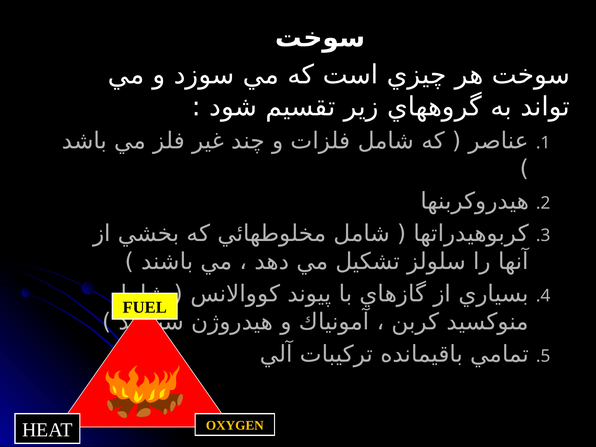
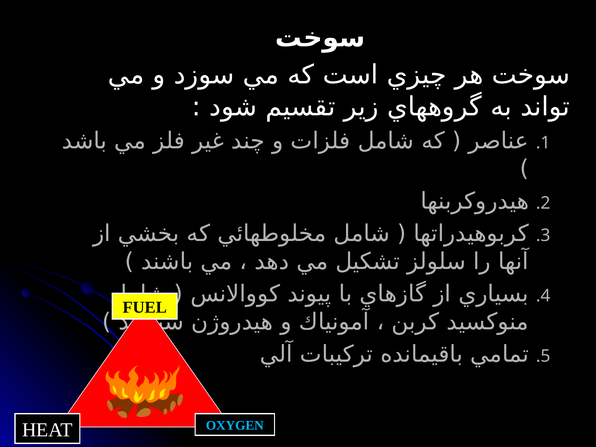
OXYGEN colour: yellow -> light blue (235, 426)
